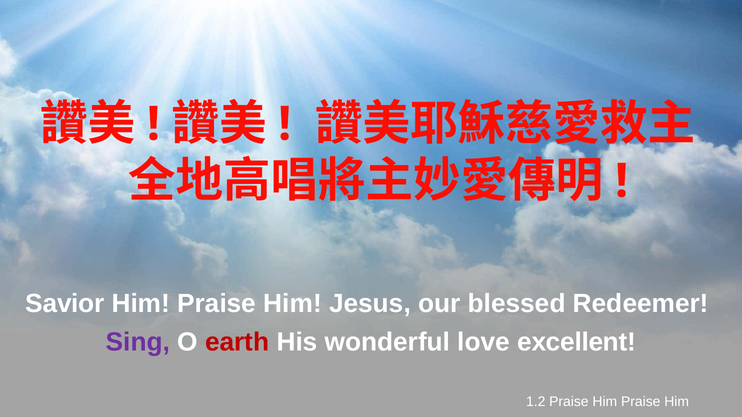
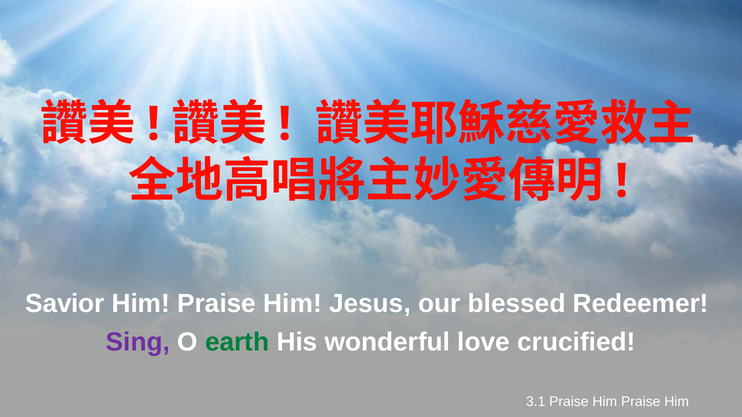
earth colour: red -> green (237, 342)
excellent: excellent -> crucified (576, 342)
1.2: 1.2 -> 3.1 (536, 402)
